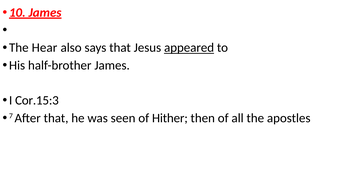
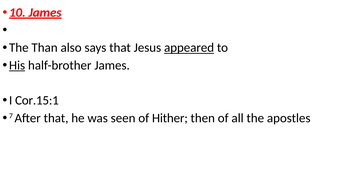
Hear: Hear -> Than (45, 48)
His underline: none -> present (17, 65)
Cor.15:3: Cor.15:3 -> Cor.15:1 (37, 100)
